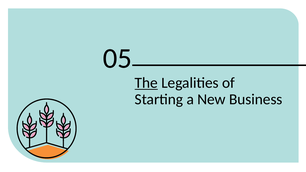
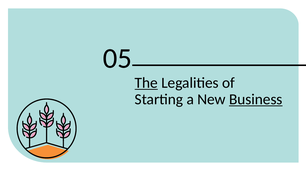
Business underline: none -> present (256, 99)
